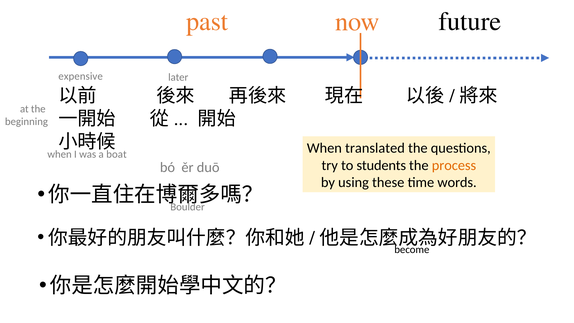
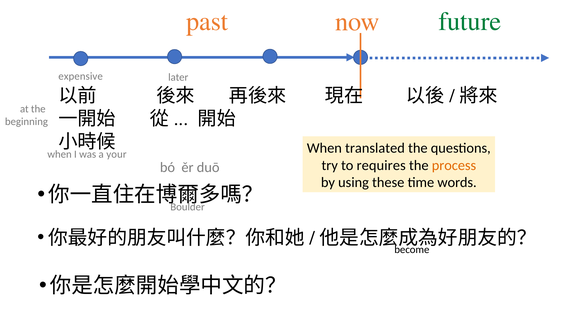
future colour: black -> green (470, 22)
boat: boat -> your (116, 154)
students: students -> requires (381, 165)
